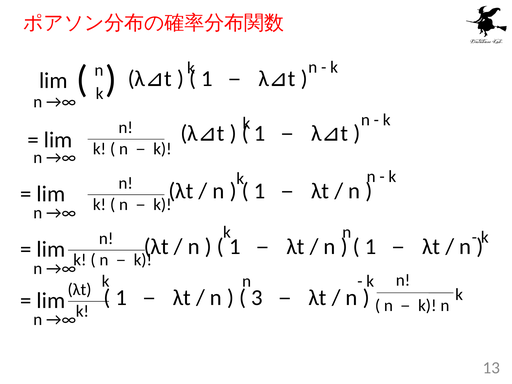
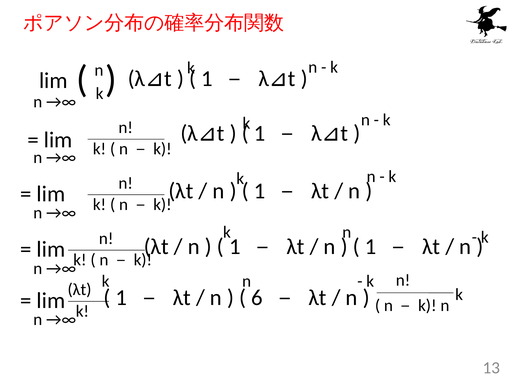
3: 3 -> 6 (257, 298)
